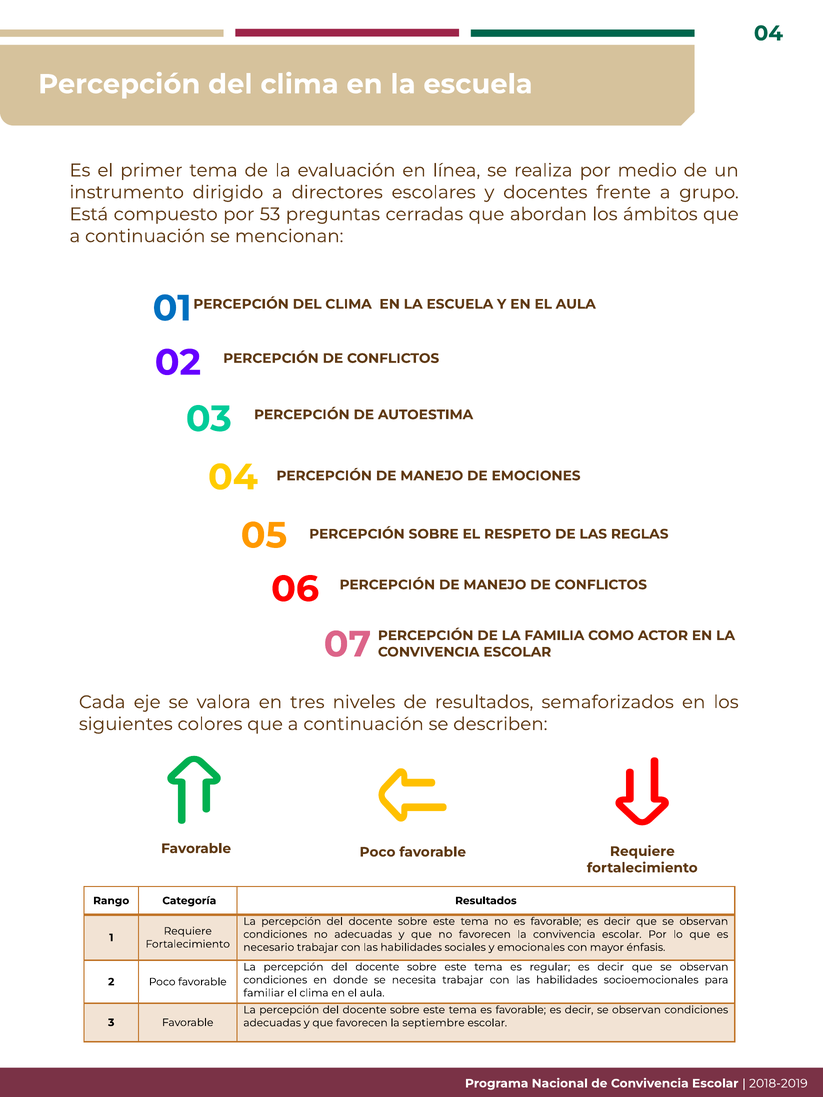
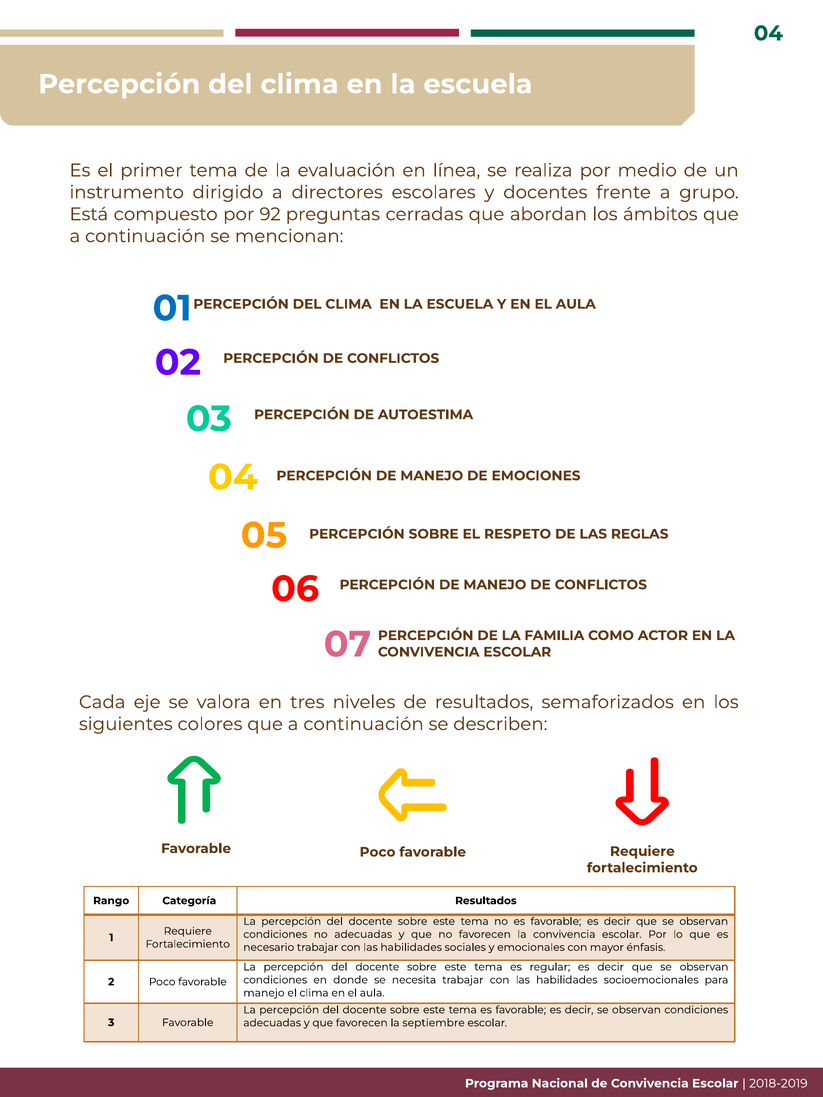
53: 53 -> 92 (270, 214)
familiar: familiar -> manejo (264, 993)
